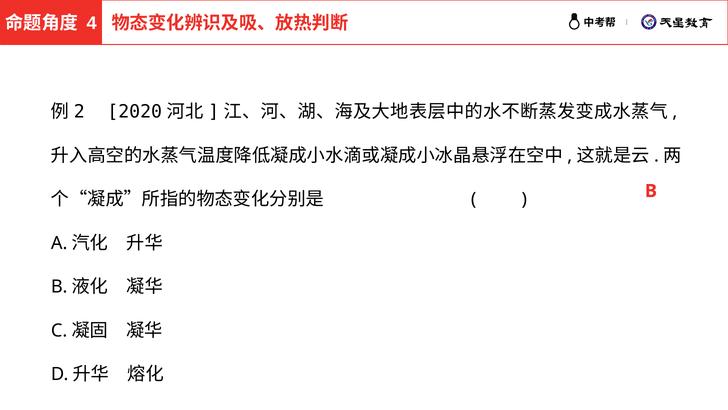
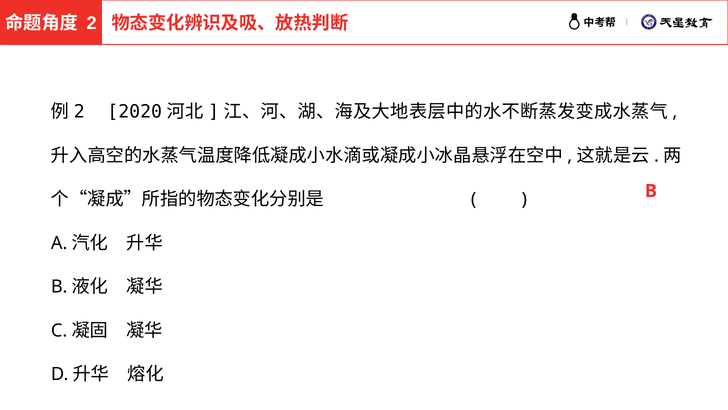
4: 4 -> 2 (92, 23)
